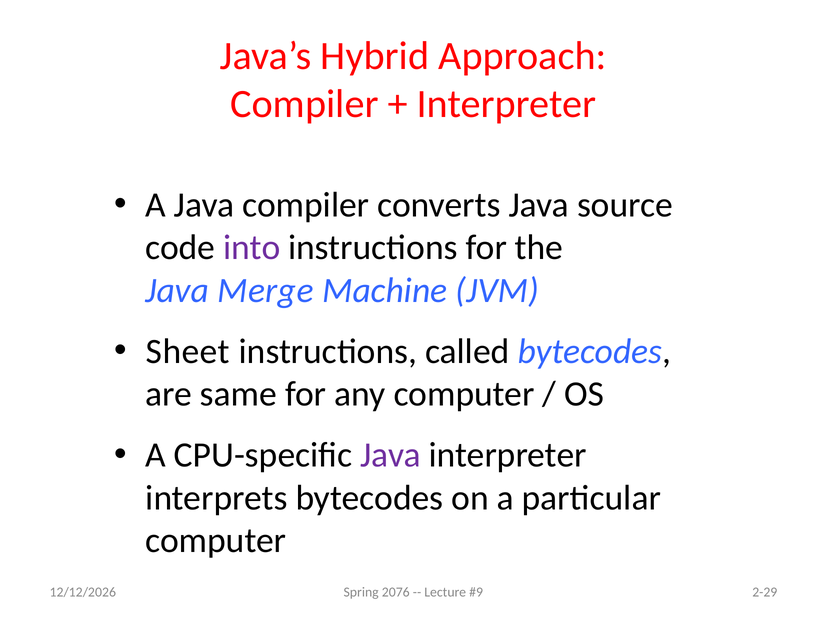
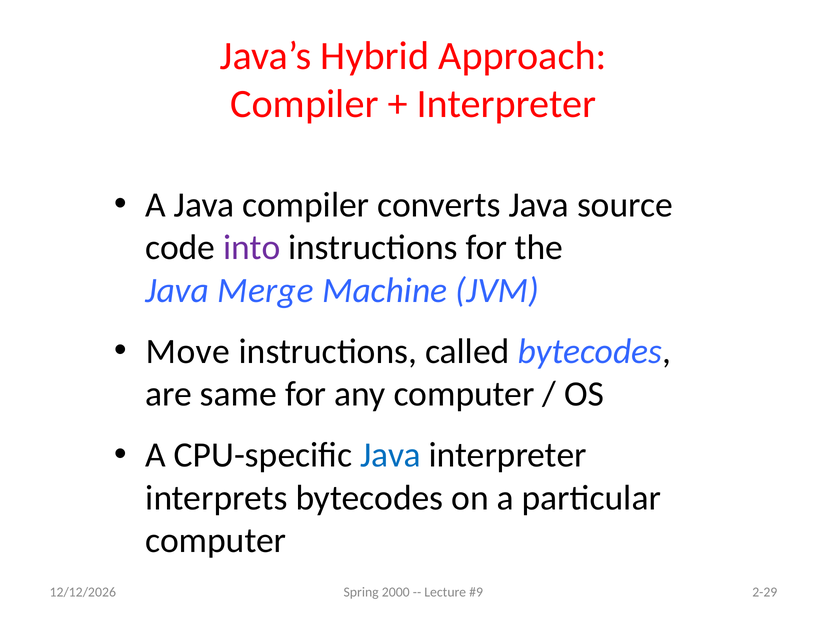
Sheet: Sheet -> Move (188, 352)
Java colour: purple -> blue (391, 455)
2076: 2076 -> 2000 (396, 592)
